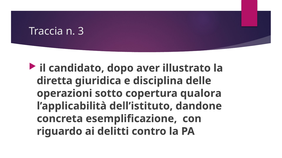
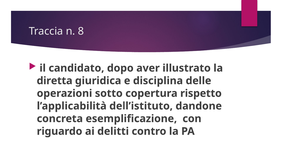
3: 3 -> 8 (81, 31)
qualora: qualora -> rispetto (201, 94)
